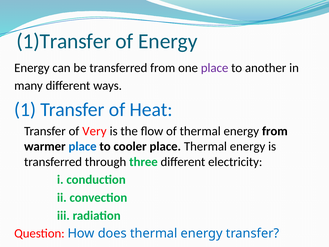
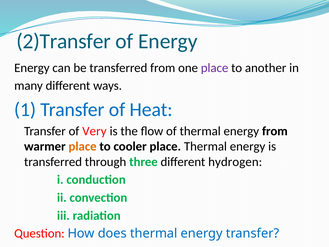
1)Transfer: 1)Transfer -> 2)Transfer (64, 41)
place colour: blue -> orange (83, 146)
electricity: electricity -> hydrogen (235, 162)
